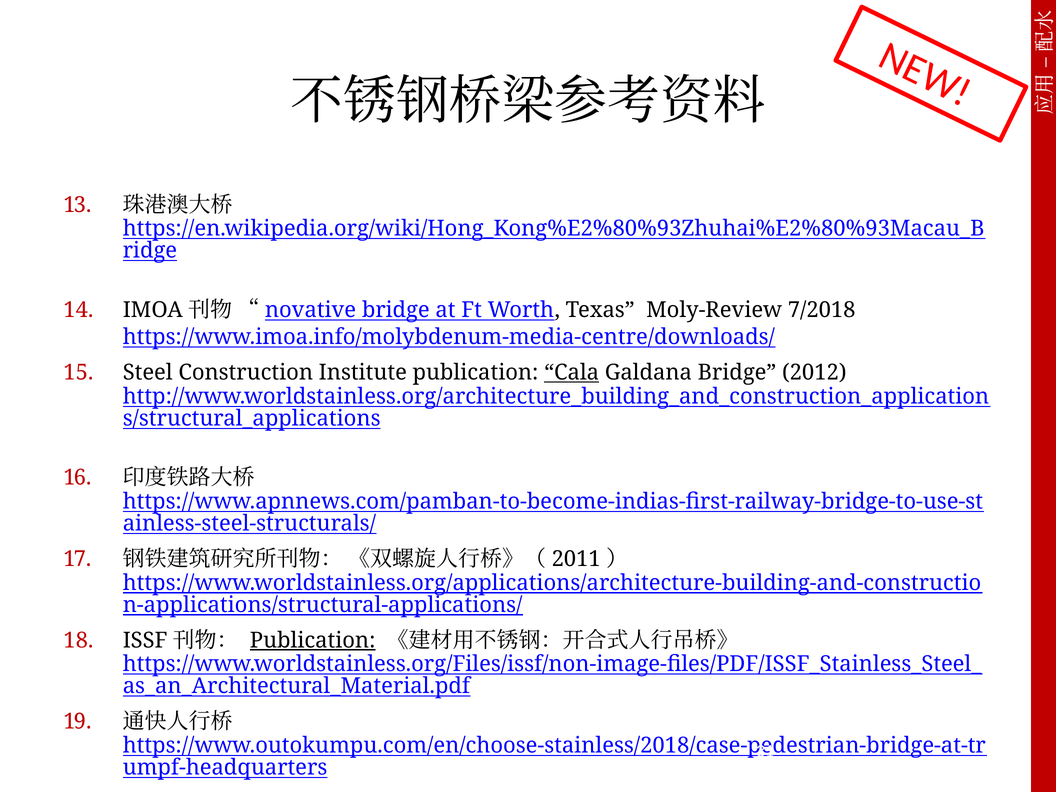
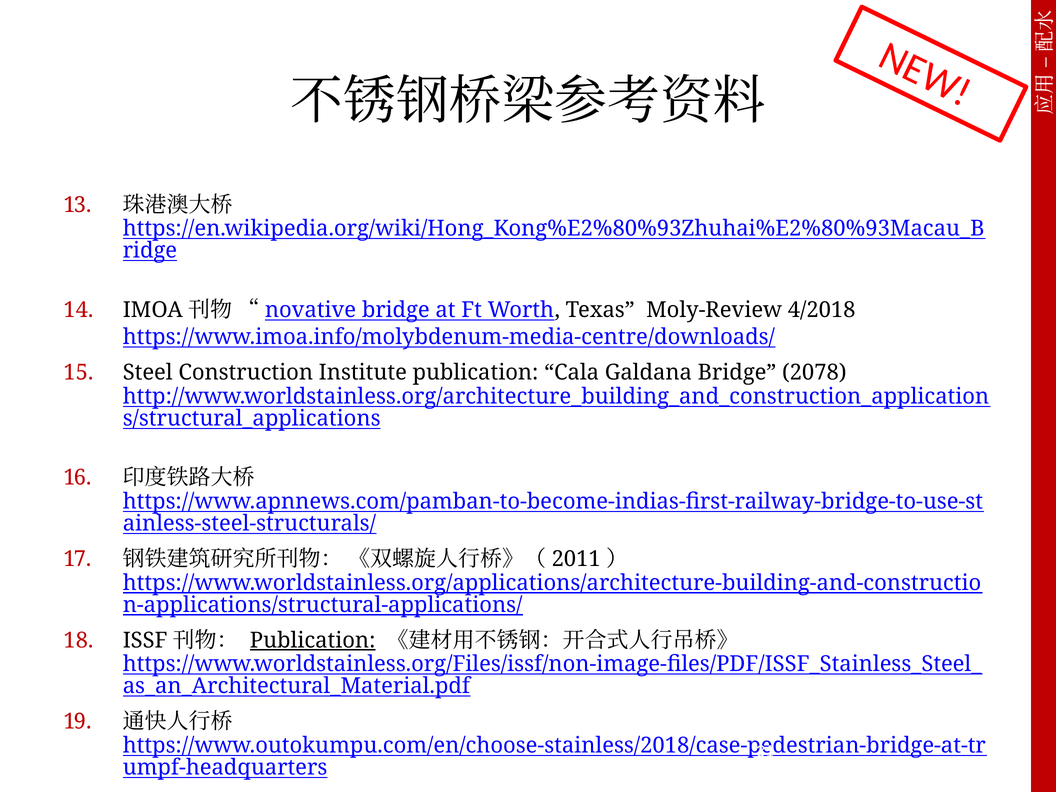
7/2018: 7/2018 -> 4/2018 (822, 310)
Cala underline: present -> none (572, 373)
2012: 2012 -> 2078 (814, 373)
